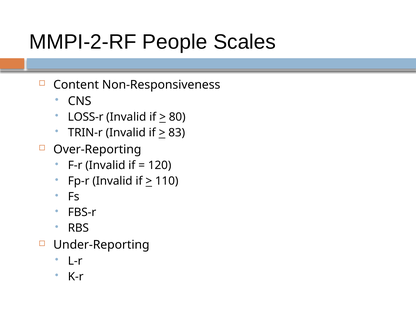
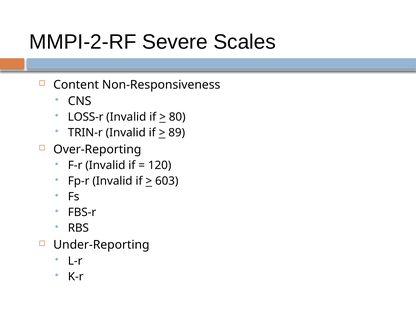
People: People -> Severe (175, 42)
83: 83 -> 89 (177, 133)
110: 110 -> 603 (167, 181)
